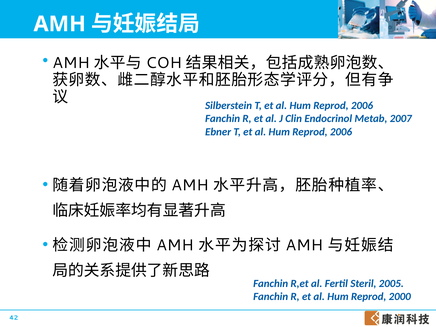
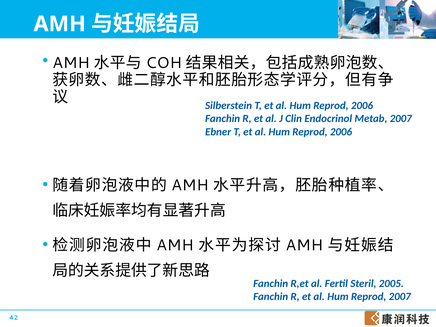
Reprod 2000: 2000 -> 2007 (400, 296)
